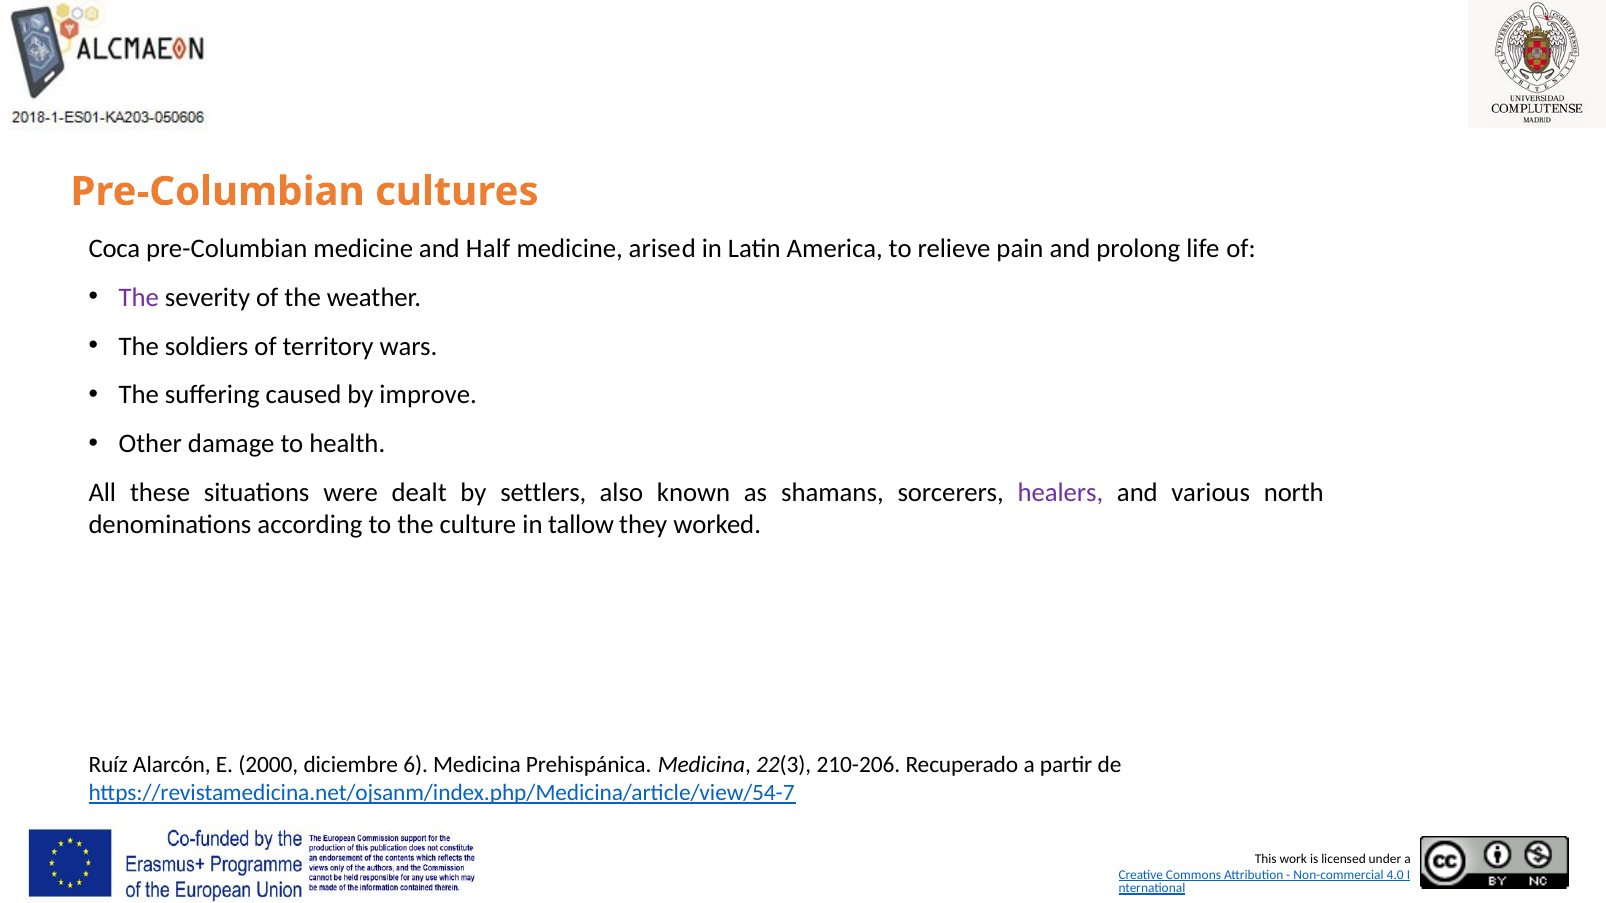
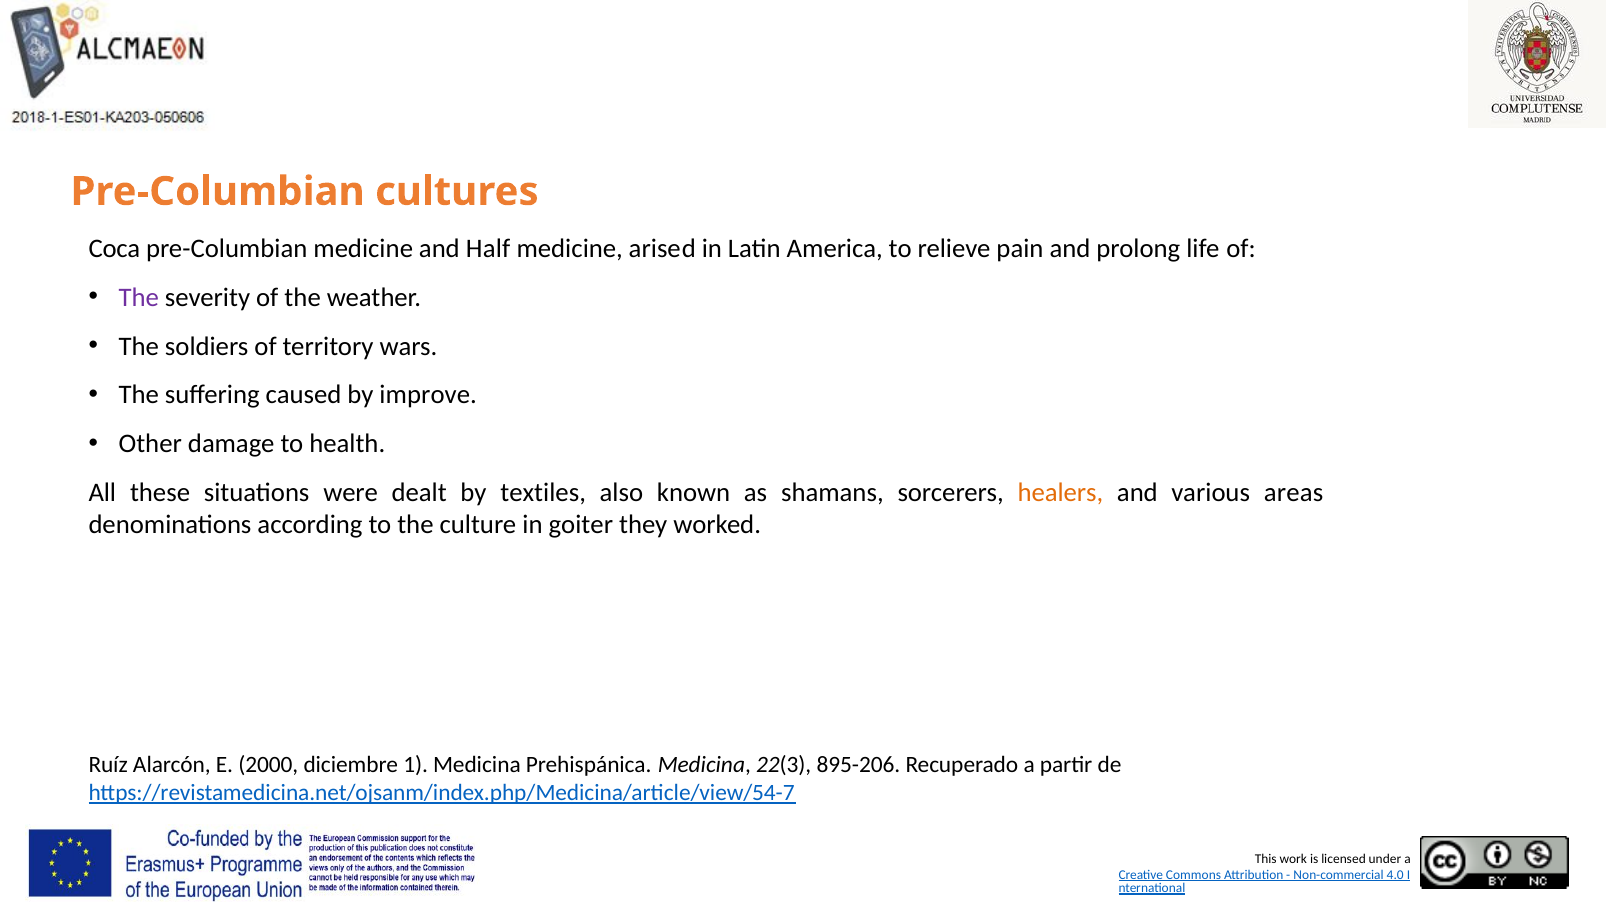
settlers: settlers -> textiles (543, 493)
healers colour: purple -> orange (1060, 493)
north: north -> areas (1294, 493)
tallow: tallow -> goiter (581, 525)
6: 6 -> 1 (416, 765)
210-206: 210-206 -> 895-206 (858, 765)
